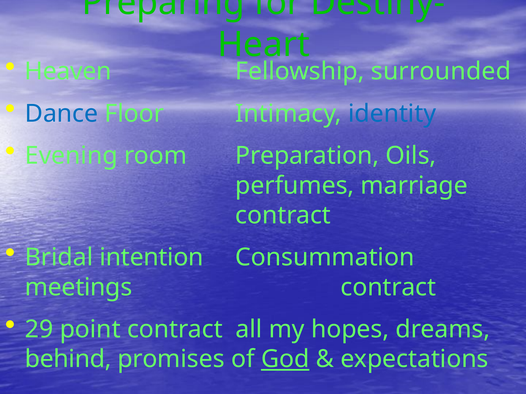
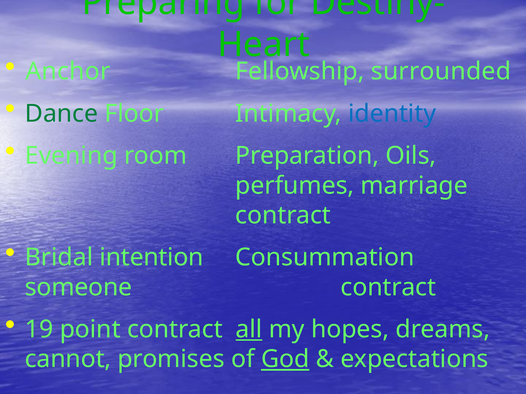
Heaven: Heaven -> Anchor (68, 71)
Dance colour: blue -> green (62, 114)
meetings: meetings -> someone (79, 288)
29: 29 -> 19 (39, 330)
all underline: none -> present (249, 330)
behind: behind -> cannot (68, 360)
